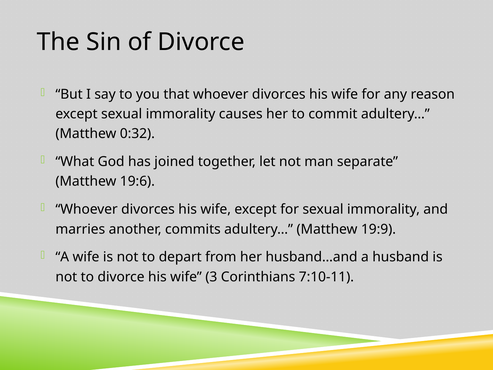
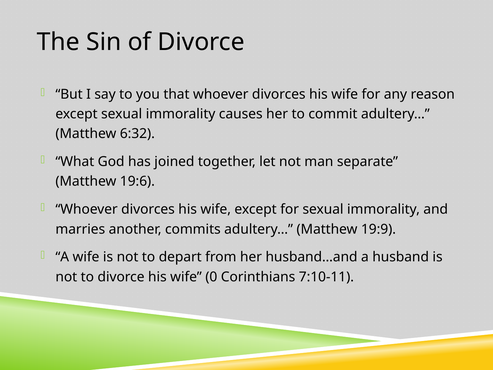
0:32: 0:32 -> 6:32 (137, 134)
3: 3 -> 0 (211, 277)
